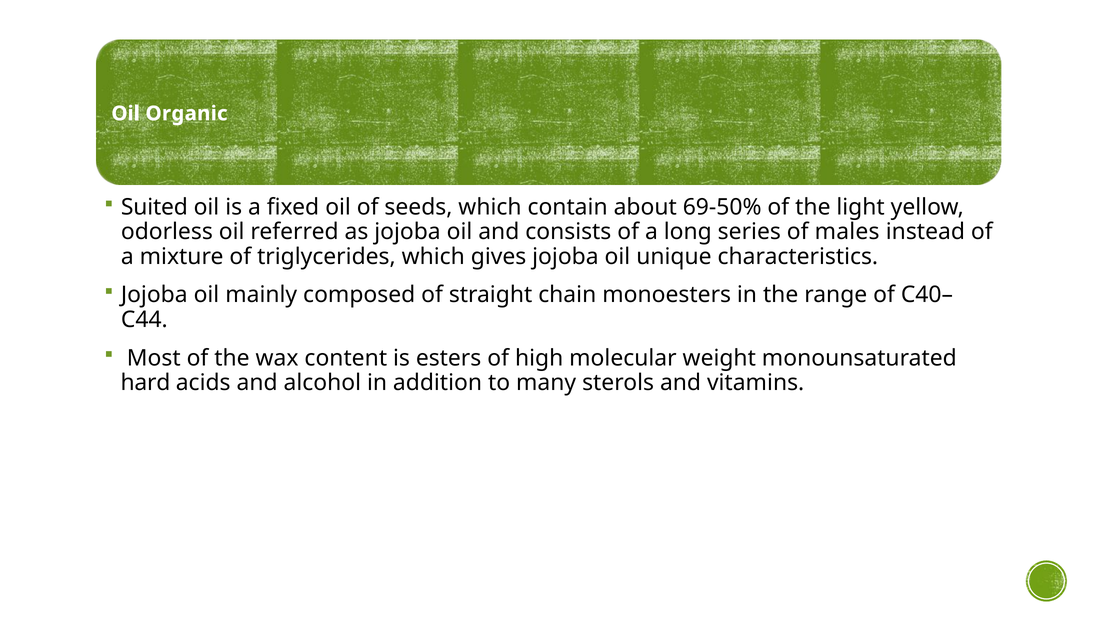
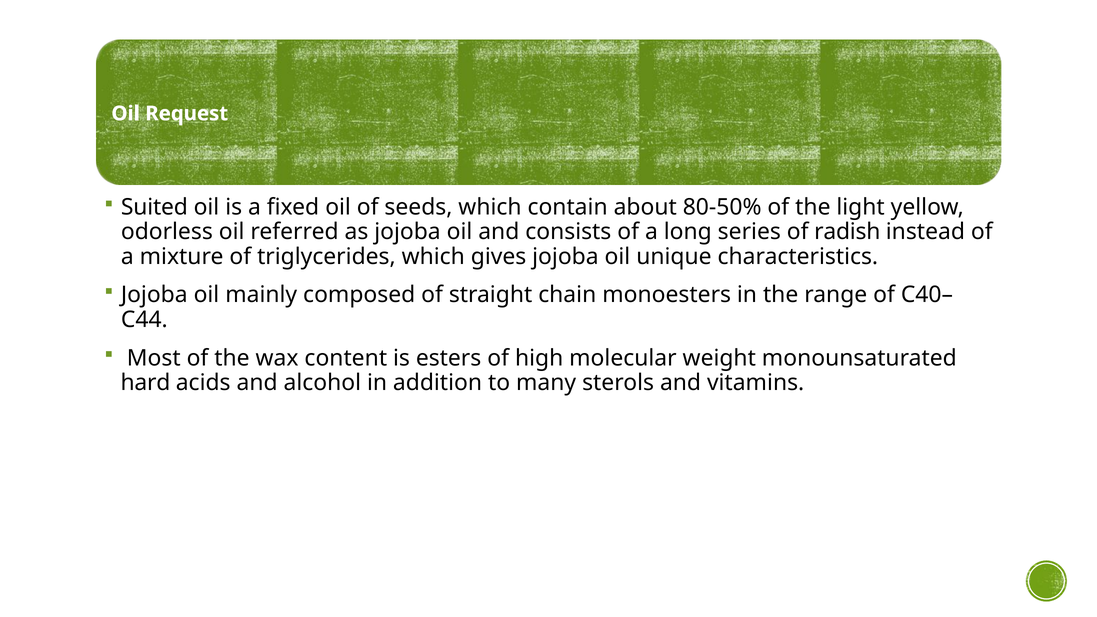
Organic: Organic -> Request (187, 114)
69-50%: 69-50% -> 80-50% (722, 207)
males: males -> radish (847, 232)
